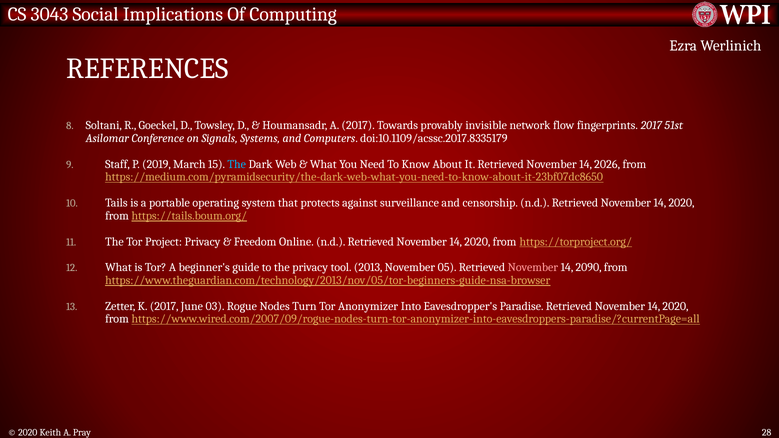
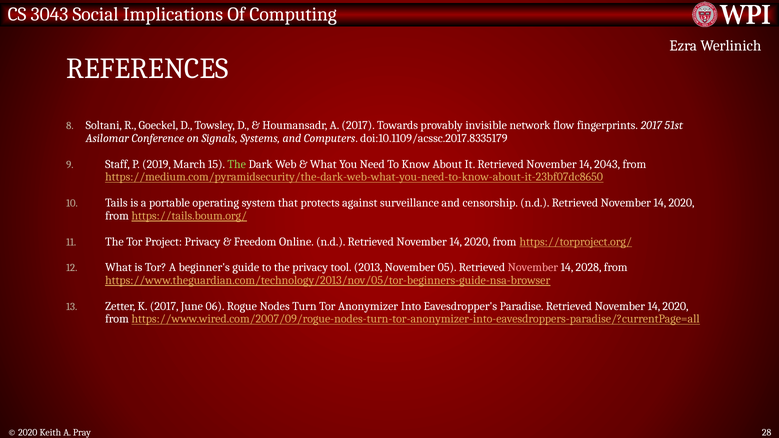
The colour: light blue -> light green (237, 164)
2026: 2026 -> 2043 (607, 164)
2090: 2090 -> 2028 (589, 268)
03: 03 -> 06 (215, 306)
